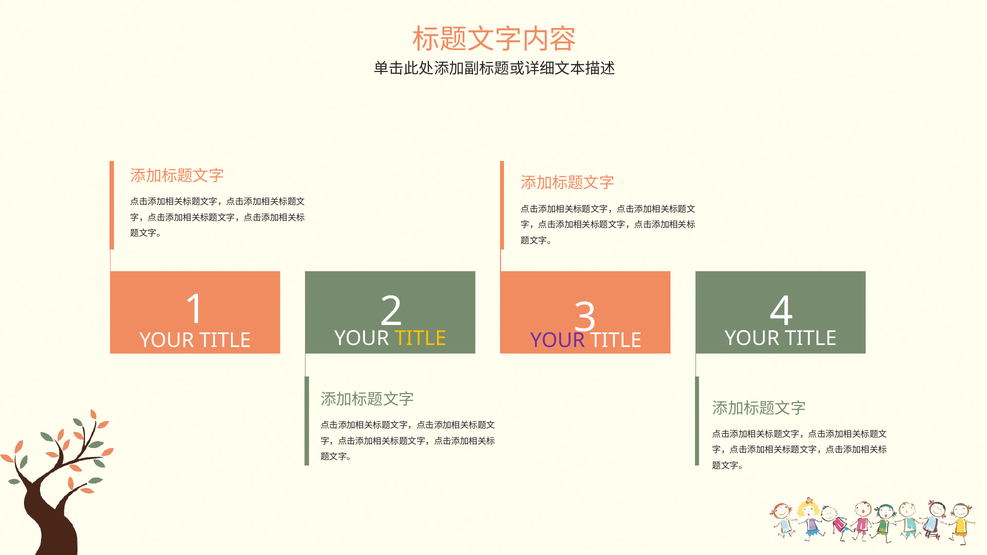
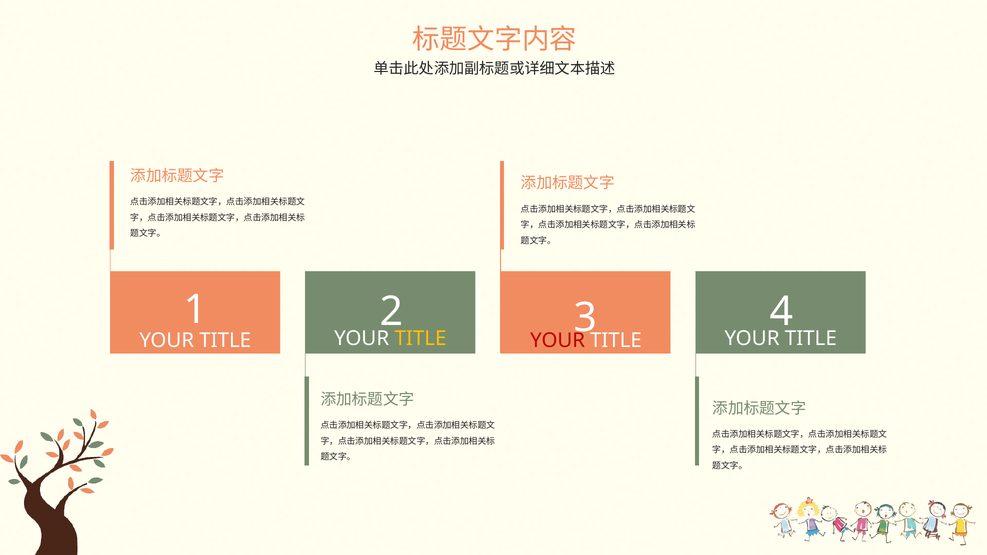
YOUR colour: purple -> red (558, 341)
